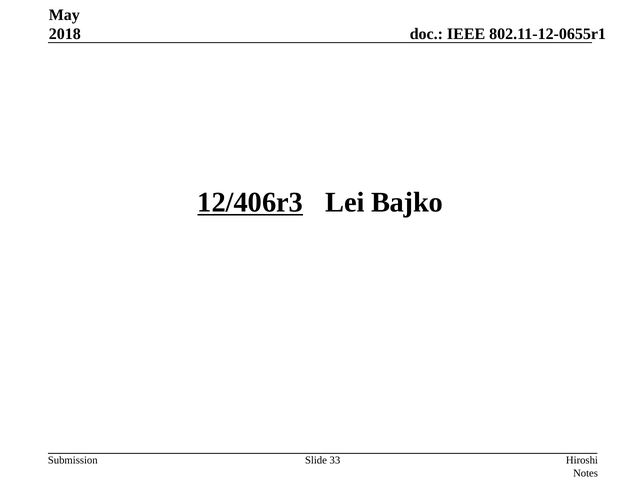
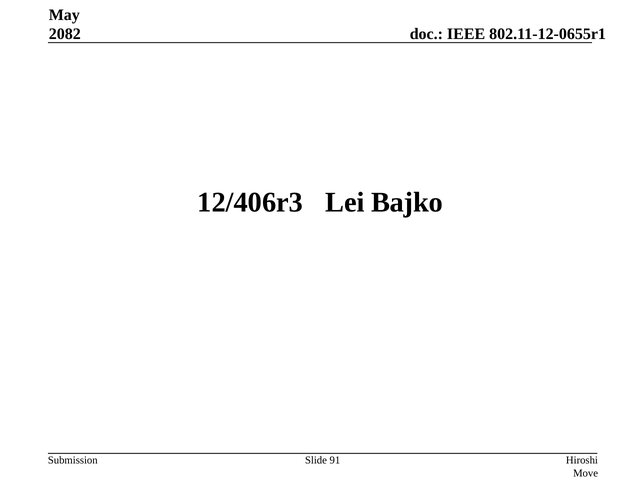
2018: 2018 -> 2082 (65, 34)
12/406r3 underline: present -> none (250, 203)
33: 33 -> 91 (335, 460)
Notes: Notes -> Move (586, 473)
